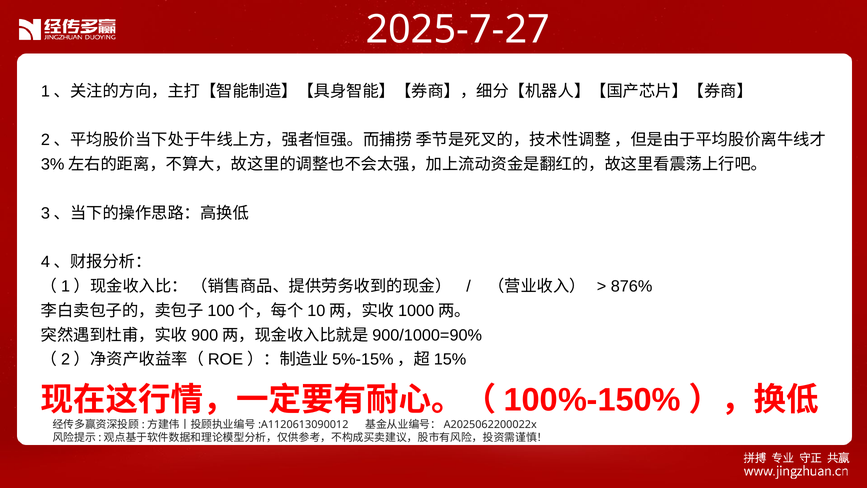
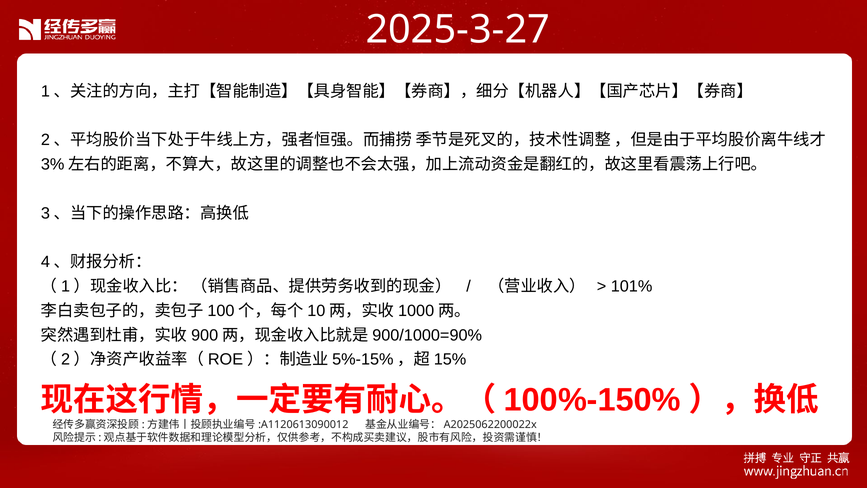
2025-7-27: 2025-7-27 -> 2025-3-27 (458, 30)
876%: 876% -> 101% (632, 286)
